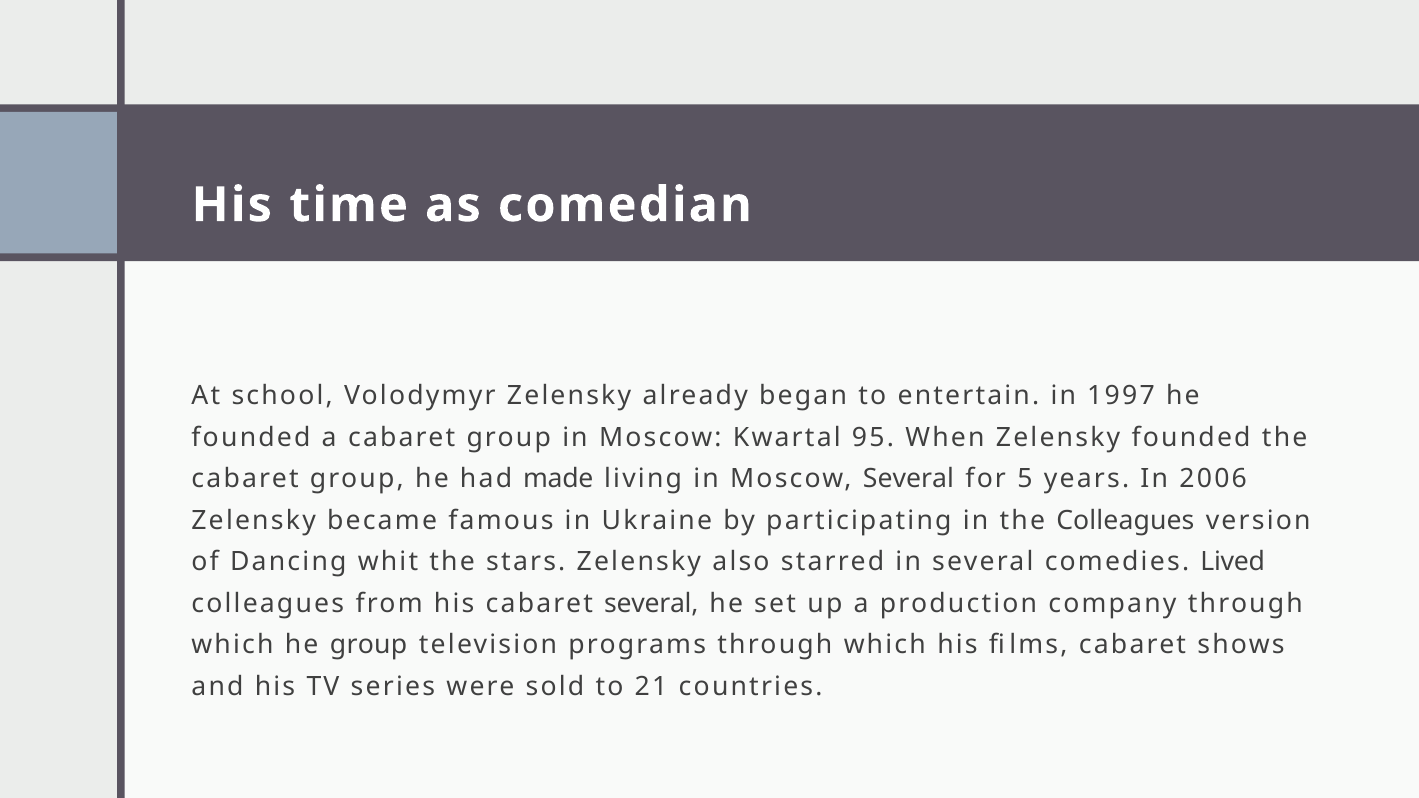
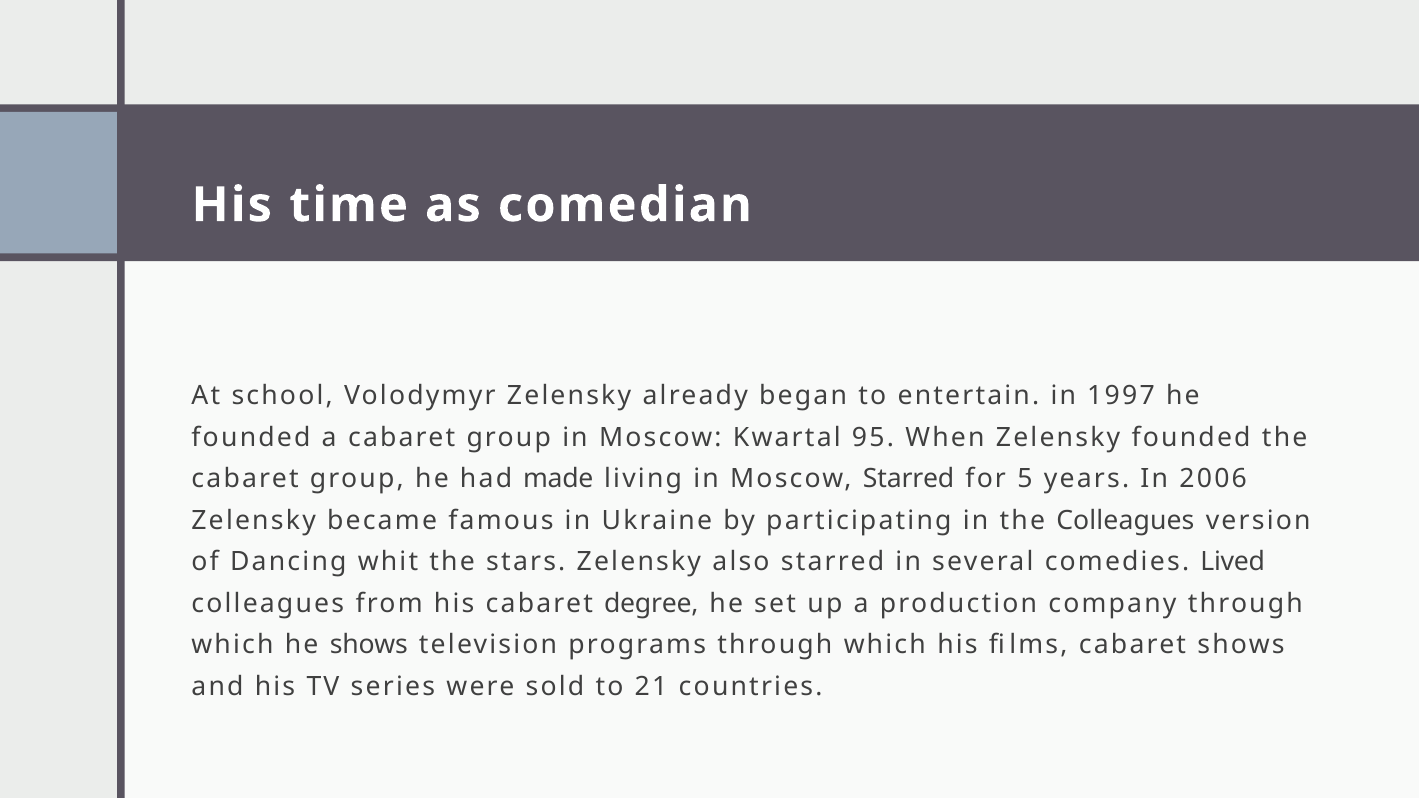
Moscow Several: Several -> Starred (909, 479)
cabaret several: several -> degree (651, 604)
he group: group -> shows (369, 645)
